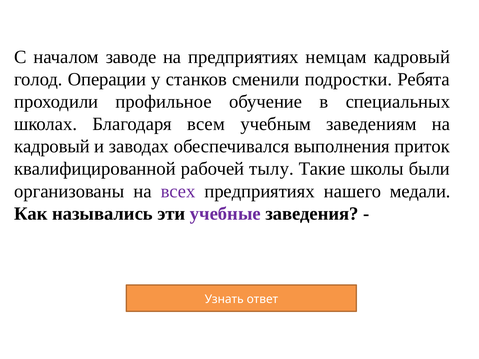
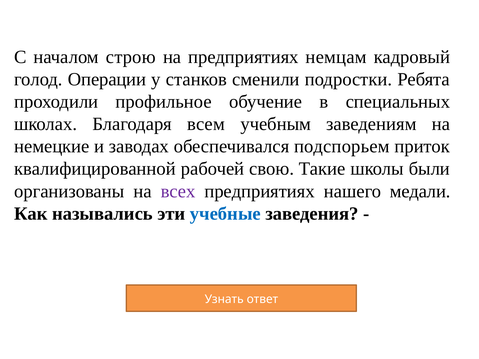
заводе: заводе -> строю (131, 57)
кадровый: кадровый -> немецкие (52, 147)
выполнения: выполнения -> подспорьем (342, 147)
тылу: тылу -> свою (272, 169)
учебные colour: purple -> blue (225, 214)
